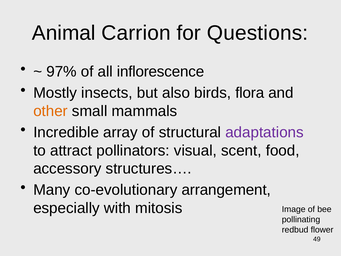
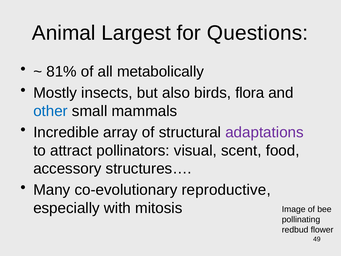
Carrion: Carrion -> Largest (136, 33)
97%: 97% -> 81% (61, 72)
inflorescence: inflorescence -> metabolically (160, 72)
other colour: orange -> blue (51, 111)
arrangement: arrangement -> reproductive (226, 190)
